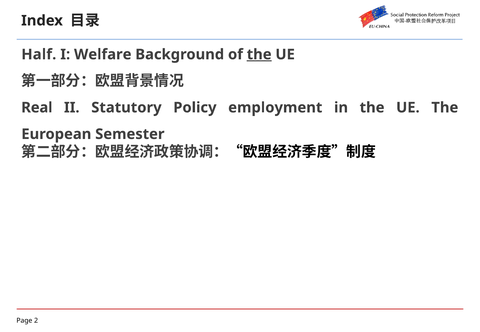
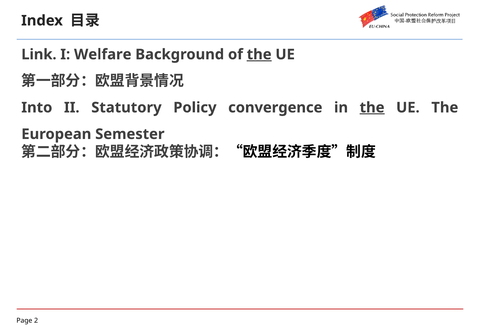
Half: Half -> Link (39, 54)
Real: Real -> Into (37, 108)
employment: employment -> convergence (275, 108)
the underline: none -> present (372, 108)
